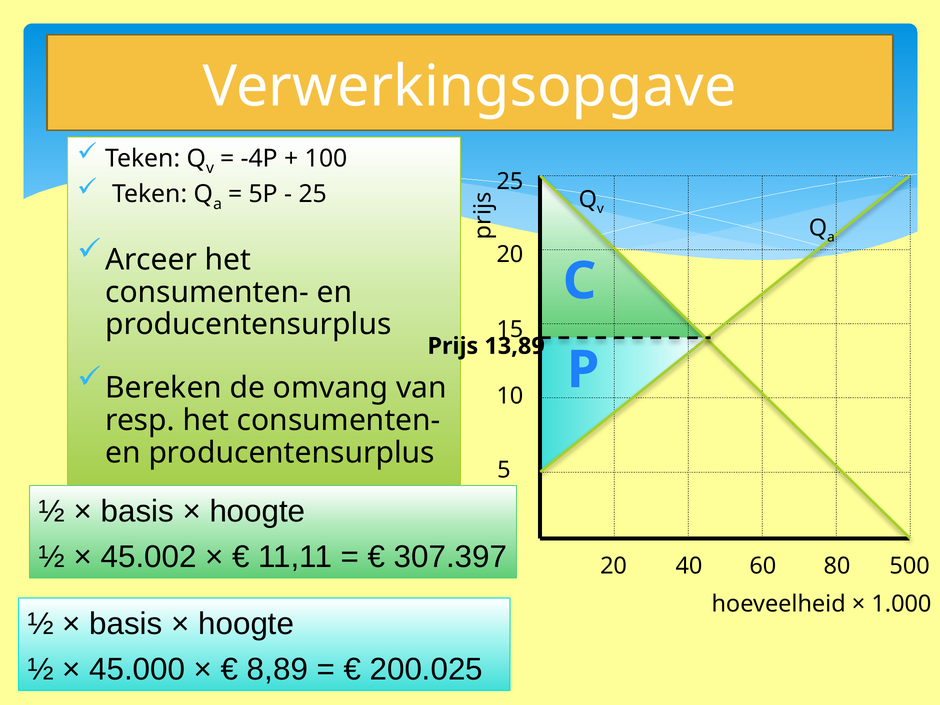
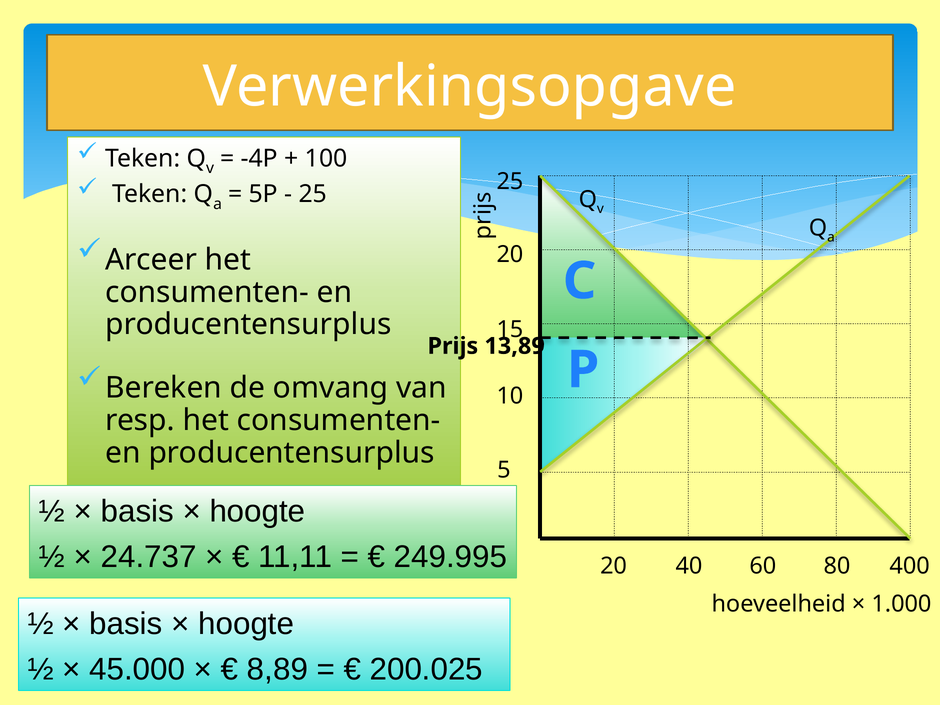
45.002: 45.002 -> 24.737 (149, 557)
307.397: 307.397 -> 249.995 (450, 557)
500: 500 -> 400 (910, 566)
